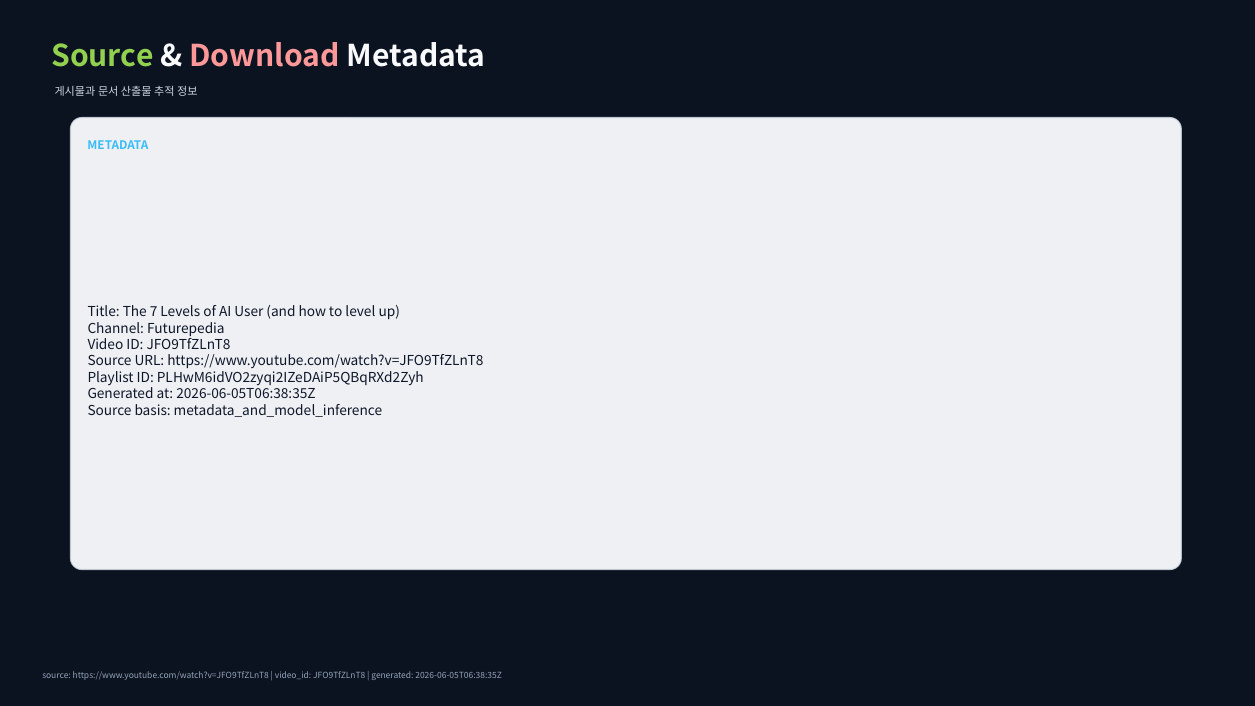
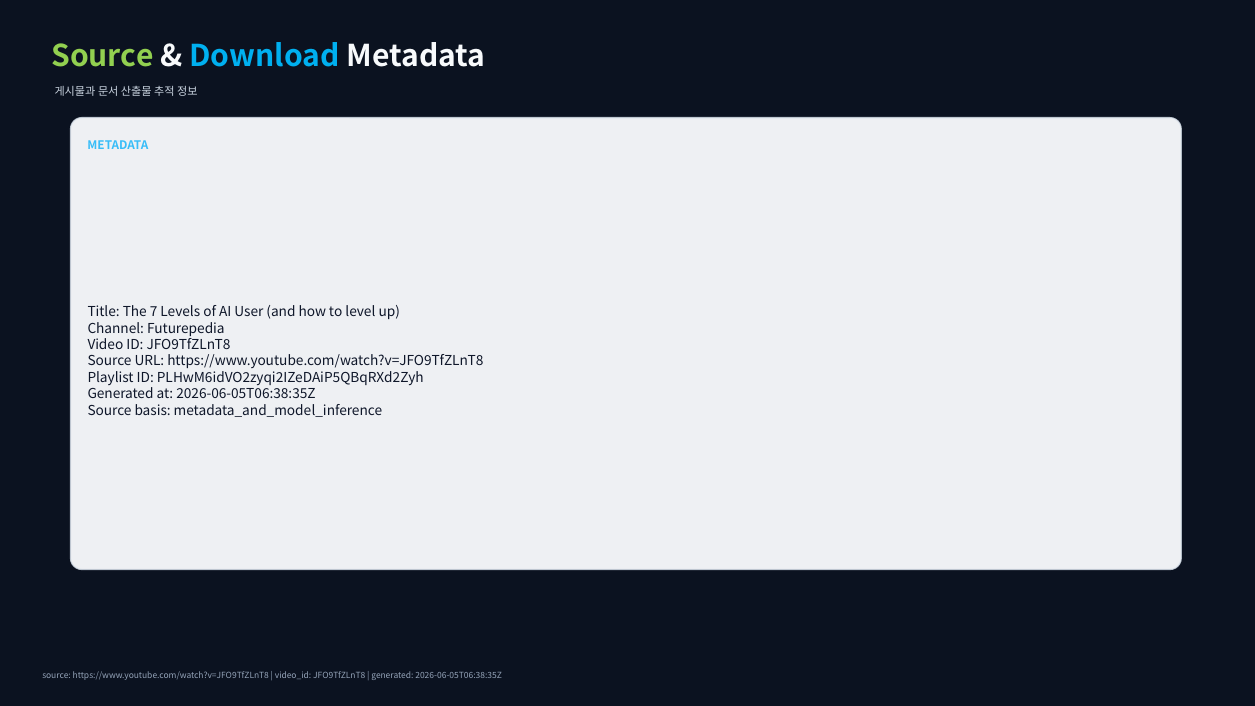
Download colour: pink -> light blue (265, 56)
